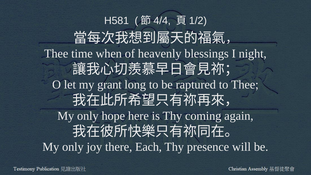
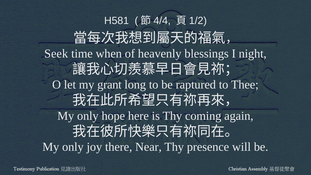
Thee: Thee -> Seek (56, 54)
Each: Each -> Near (148, 147)
